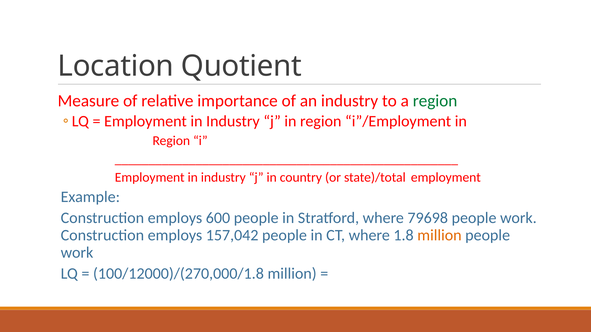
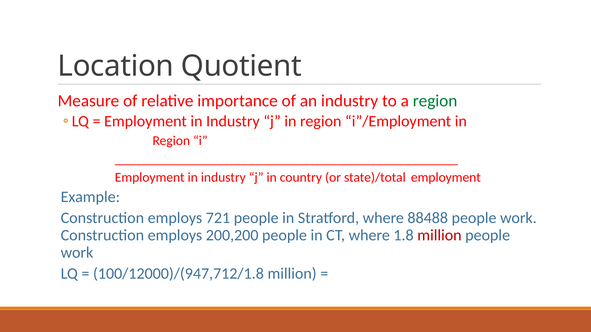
600: 600 -> 721 (218, 218)
79698: 79698 -> 88488 (428, 218)
157,042: 157,042 -> 200,200 (232, 236)
million colour: orange -> red (439, 236)
100/12000)/(270,000/1.8: 100/12000)/(270,000/1.8 -> 100/12000)/(947,712/1.8 (178, 274)
